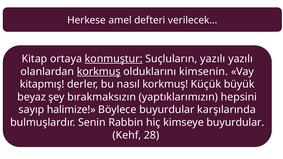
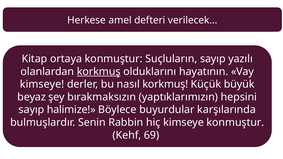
konmuştur underline: present -> none (114, 59)
Suçluların yazılı: yazılı -> sayıp (213, 59)
kimsenin: kimsenin -> hayatının (204, 72)
kitapmış: kitapmış -> kimseye (42, 84)
kimseye buyurdular: buyurdular -> konmuştur (235, 123)
28: 28 -> 69 (152, 135)
